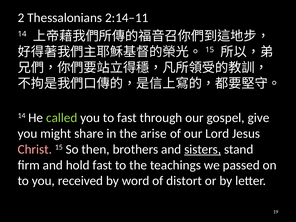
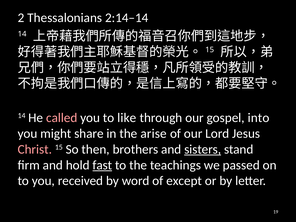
2:14–11: 2:14–11 -> 2:14–14 (127, 18)
called colour: light green -> pink (62, 118)
to fast: fast -> like (127, 118)
give: give -> into (259, 118)
fast underline: none -> present (102, 165)
distort: distort -> except (184, 181)
